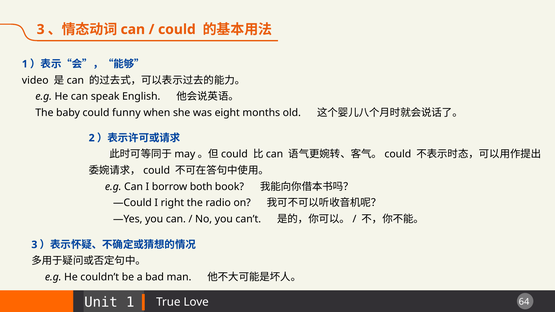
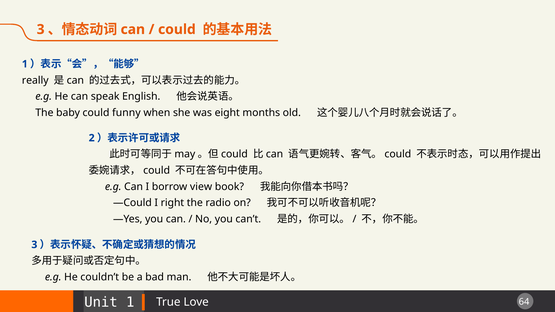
video: video -> really (35, 80)
both: both -> view (201, 187)
